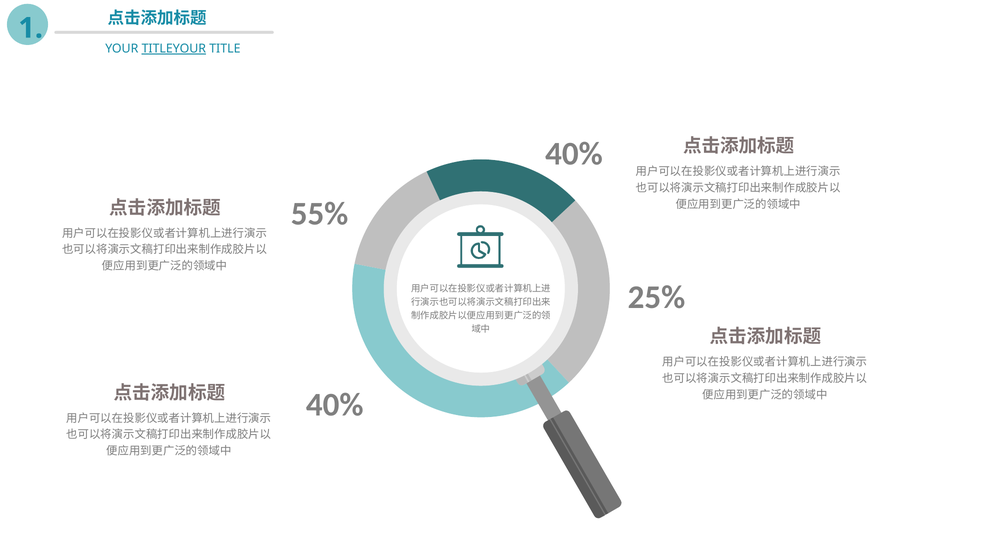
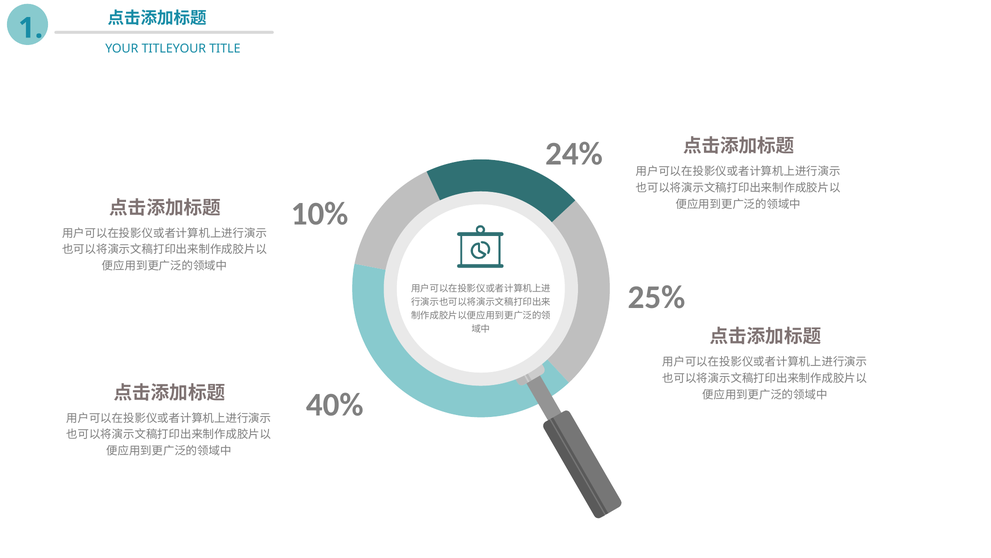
TITLEYOUR underline: present -> none (174, 49)
40%: 40% -> 24% (574, 154)
55%: 55% -> 10% (320, 214)
